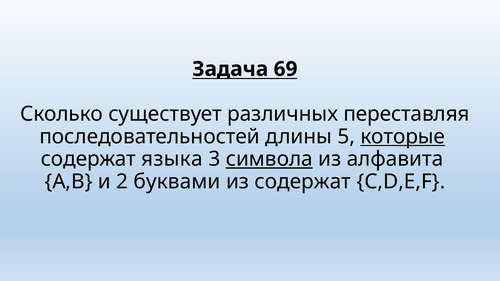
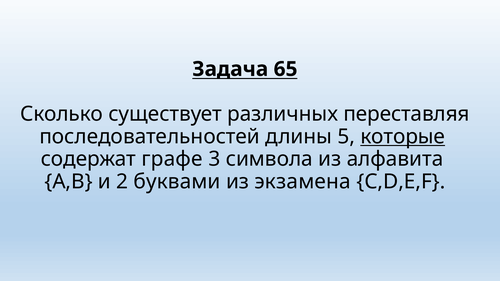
69: 69 -> 65 (286, 69)
языка: языка -> графе (172, 159)
символа underline: present -> none (269, 159)
из содержат: содержат -> экзамена (303, 182)
